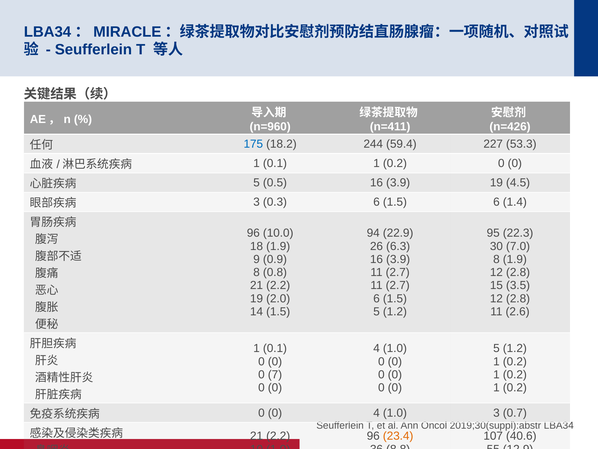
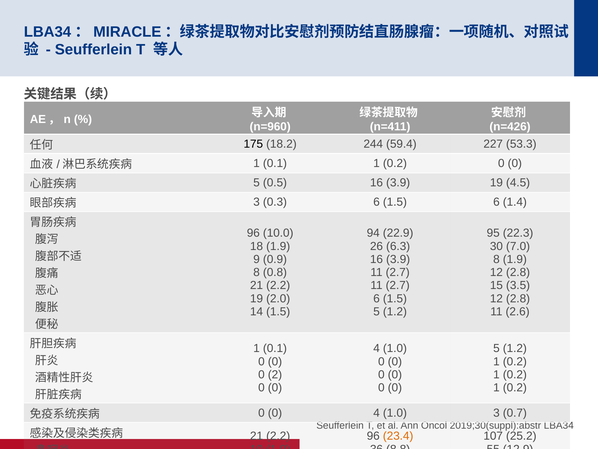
175 colour: blue -> black (253, 144)
0 7: 7 -> 2 (275, 374)
40.6: 40.6 -> 25.2 (521, 436)
